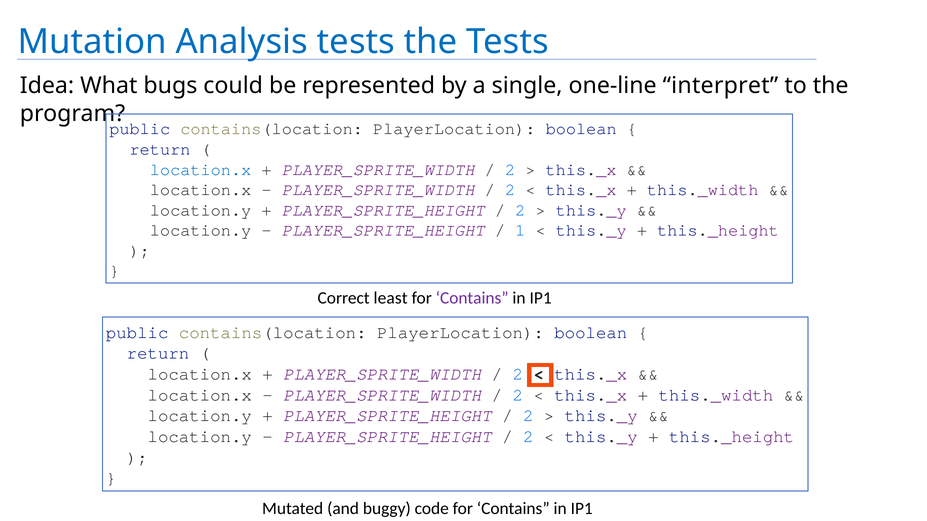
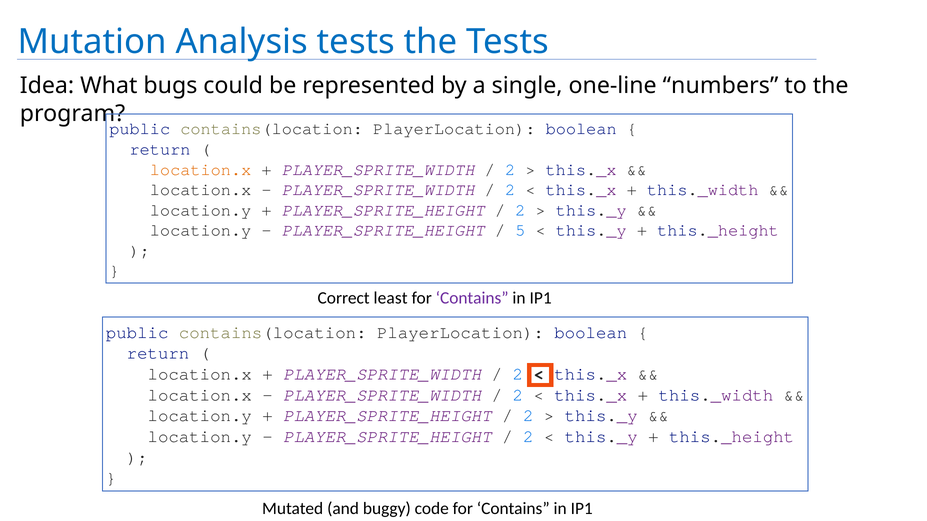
interpret: interpret -> numbers (721, 86)
location.x colour: blue -> orange (201, 170)
1: 1 -> 5 (520, 230)
